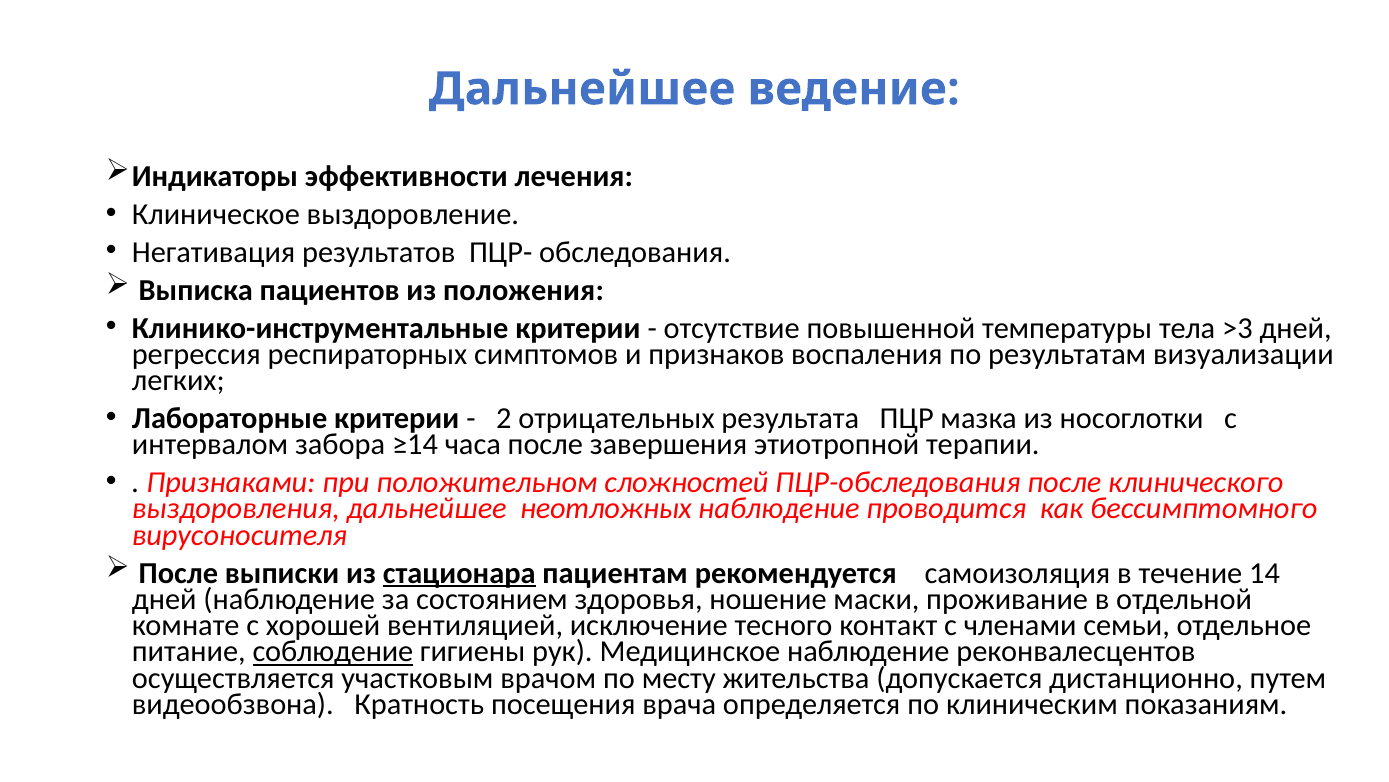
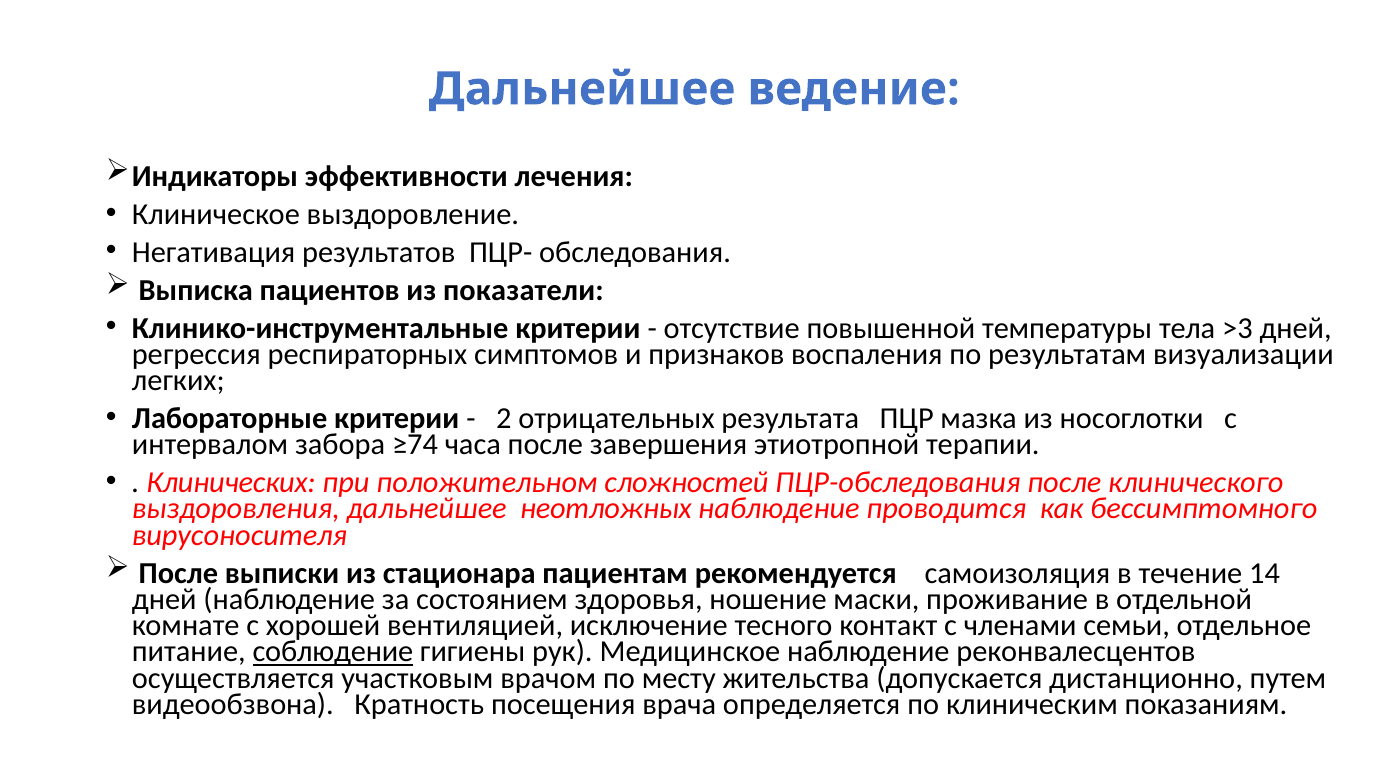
положения: положения -> показатели (523, 290)
≥14: ≥14 -> ≥74 (415, 444)
Признаками: Признаками -> Клинических (231, 482)
стационара underline: present -> none (459, 573)
